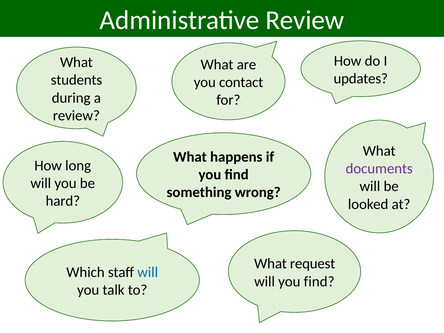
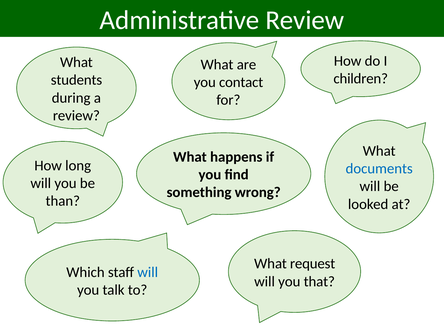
updates: updates -> children (361, 79)
documents colour: purple -> blue (379, 169)
hard: hard -> than (63, 201)
will you find: find -> that (319, 281)
